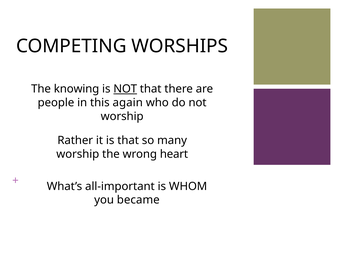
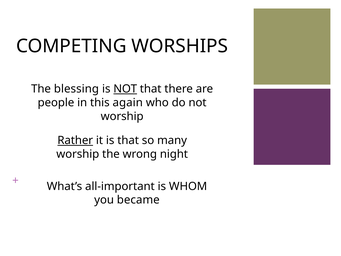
knowing: knowing -> blessing (76, 89)
Rather underline: none -> present (75, 140)
heart: heart -> night (174, 154)
